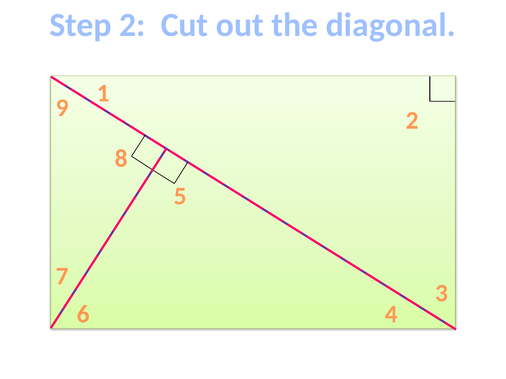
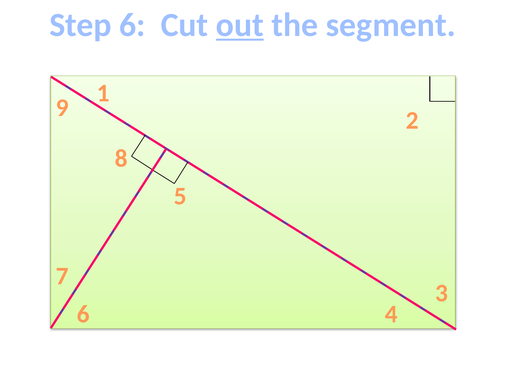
Step 2: 2 -> 6 (132, 25)
out underline: none -> present (240, 25)
diagonal: diagonal -> segment (391, 25)
